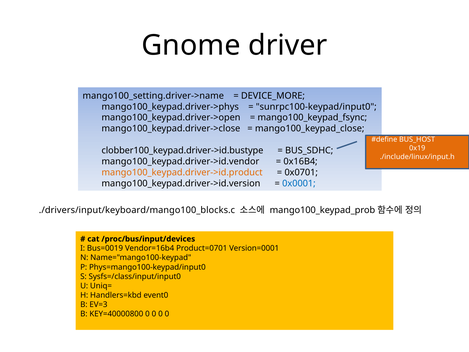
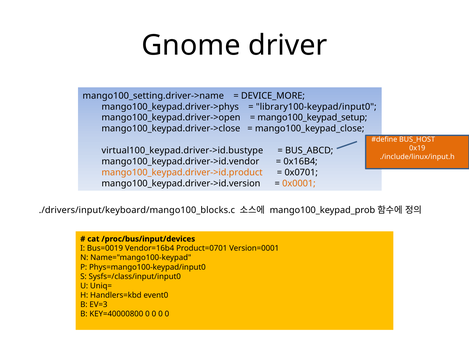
sunrpc100-keypad/input0: sunrpc100-keypad/input0 -> library100-keypad/input0 (316, 107)
mango100_keypad_fsync: mango100_keypad_fsync -> mango100_keypad_setup (312, 118)
clobber100_keypad.driver->id.bustype: clobber100_keypad.driver->id.bustype -> virtual100_keypad.driver->id.bustype (182, 150)
BUS_SDHC: BUS_SDHC -> BUS_ABCD (309, 150)
0x0001 colour: blue -> orange (299, 183)
